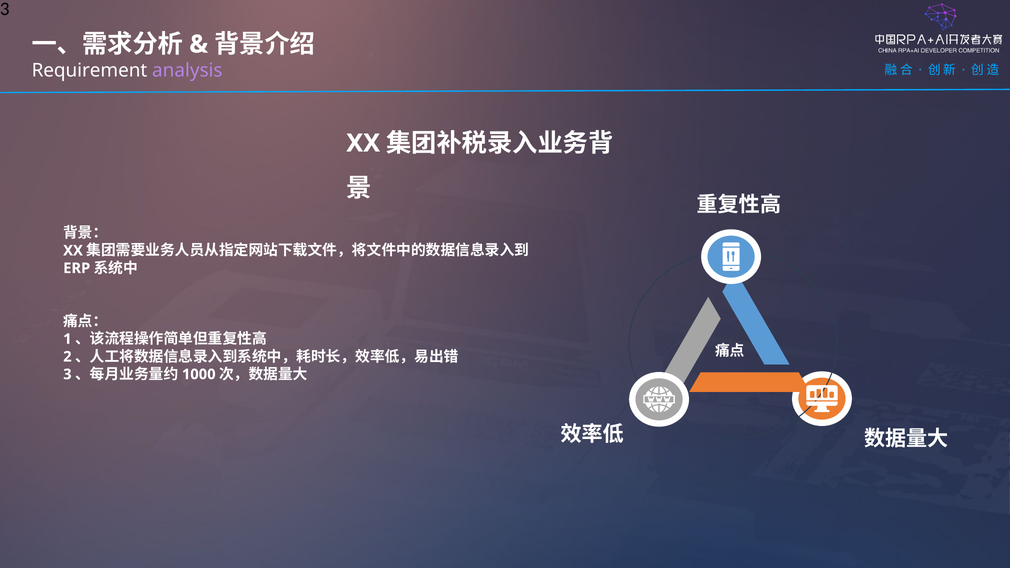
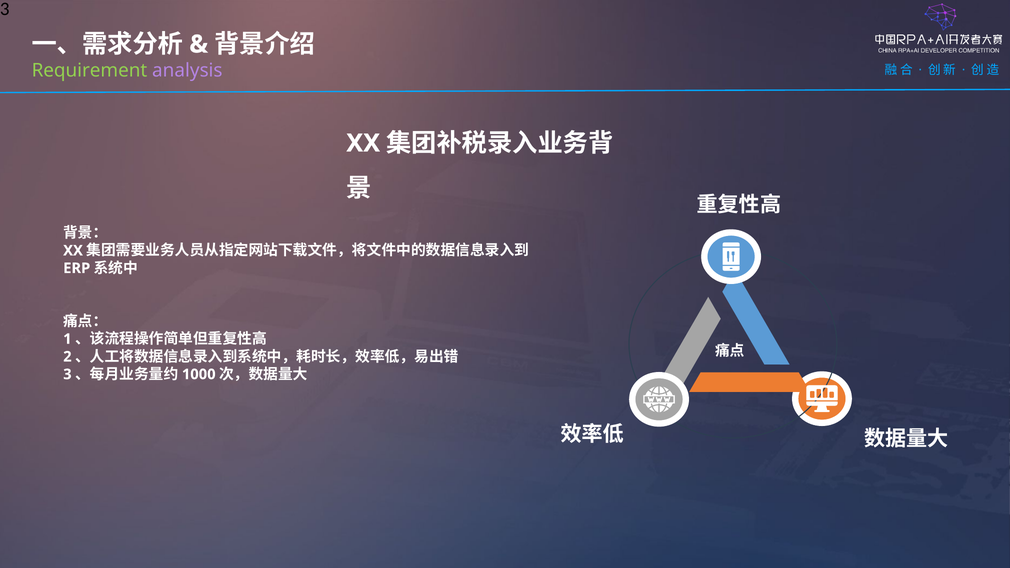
Requirement colour: white -> light green (89, 70)
